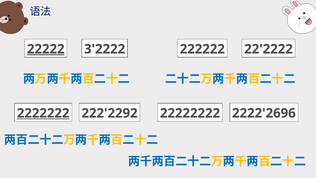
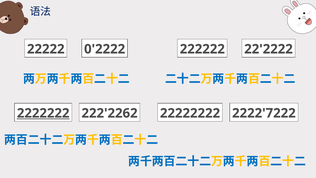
22222 underline: present -> none (46, 49)
3'2222: 3'2222 -> 0'2222 (105, 49)
222'2292: 222'2292 -> 222'2262 (110, 113)
2222'2696: 2222'2696 -> 2222'7222 (264, 113)
